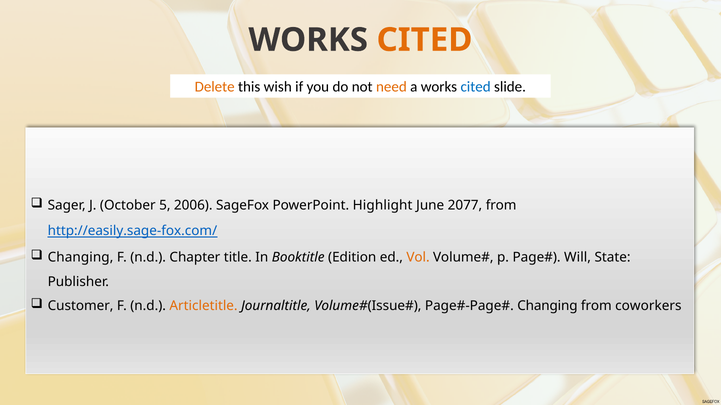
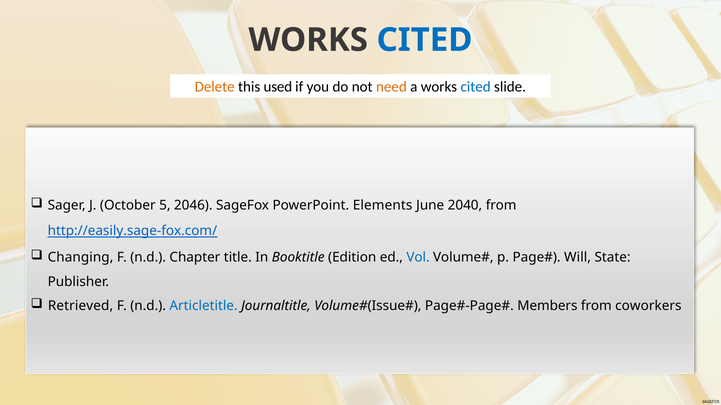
CITED colour: orange -> blue (425, 40)
wish: wish -> used (278, 87)
2006: 2006 -> 2046 (193, 206)
Highlight: Highlight -> Elements (383, 206)
2077: 2077 -> 2040 (465, 206)
Vol colour: orange -> blue (418, 258)
Customer: Customer -> Retrieved (81, 306)
Articletitle colour: orange -> blue (204, 306)
Changing: Changing -> Members (547, 306)
